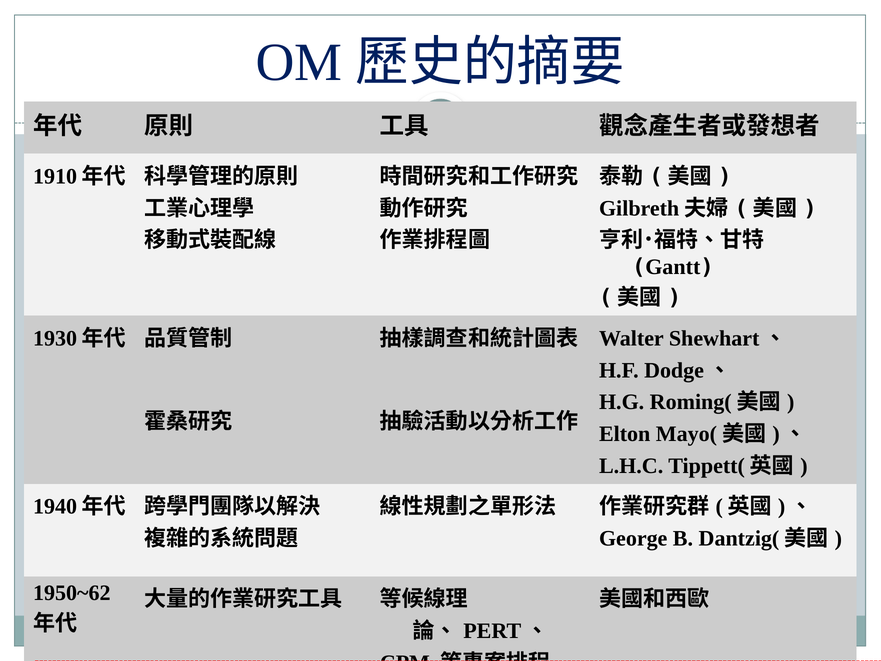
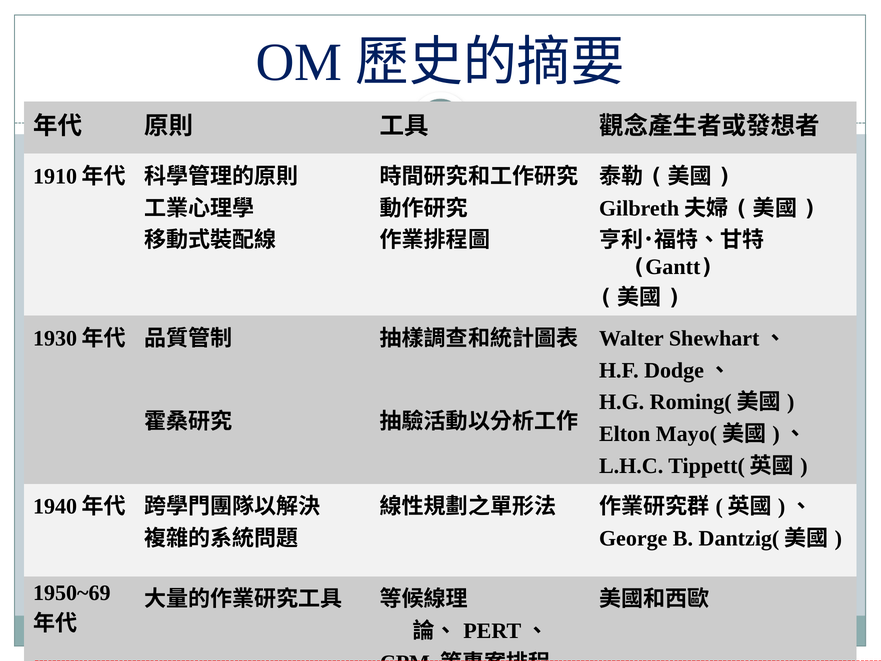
1950~62: 1950~62 -> 1950~69 (72, 593)
